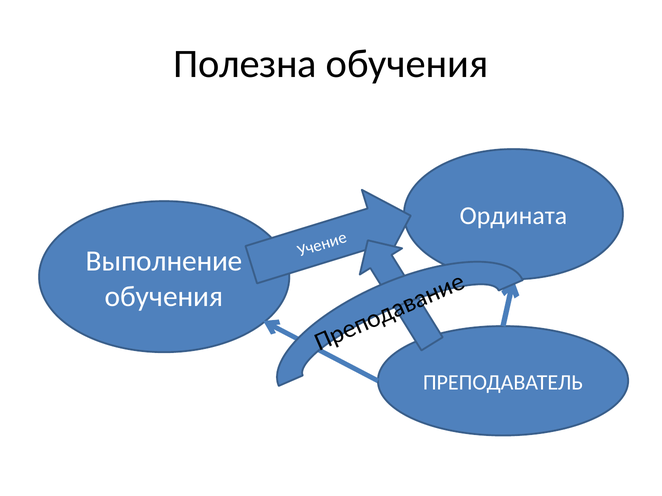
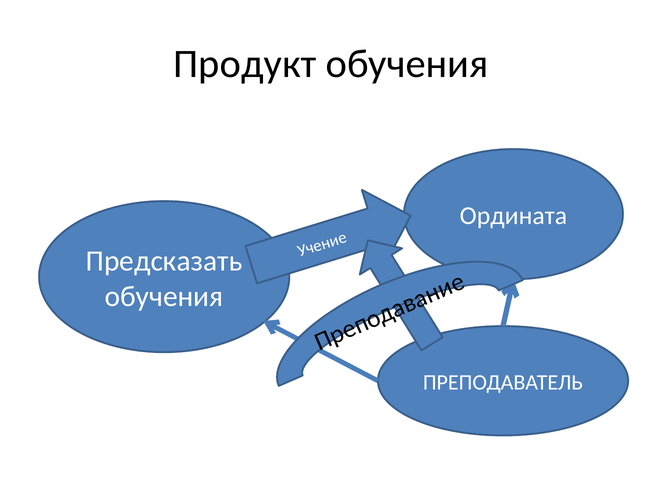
Полезна: Полезна -> Продукт (245, 64)
Выполнение: Выполнение -> Предсказать (164, 261)
